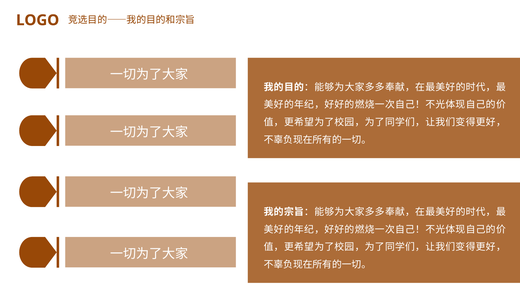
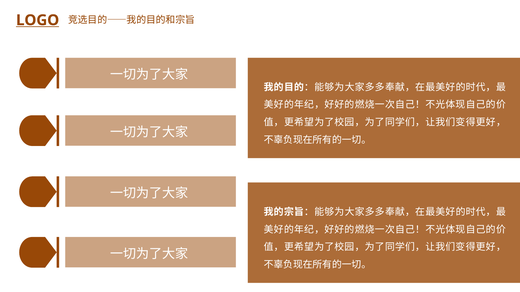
LOGO underline: none -> present (38, 20)
